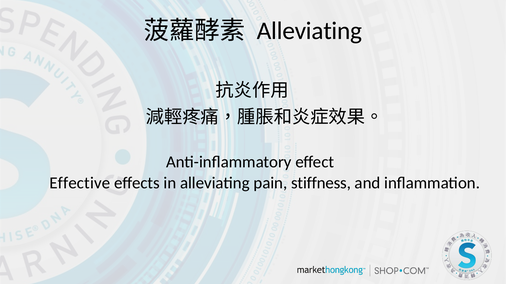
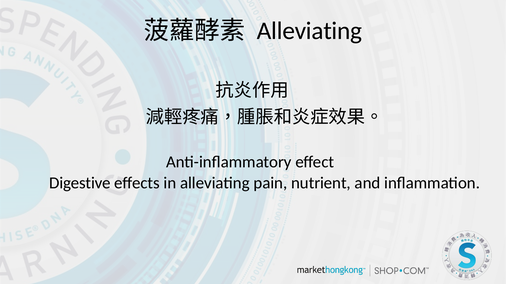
Effective: Effective -> Digestive (80, 183)
stiffness: stiffness -> nutrient (321, 183)
